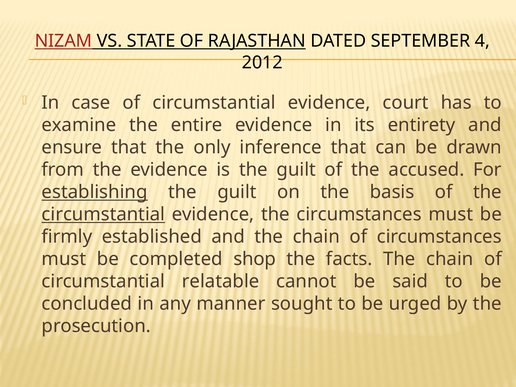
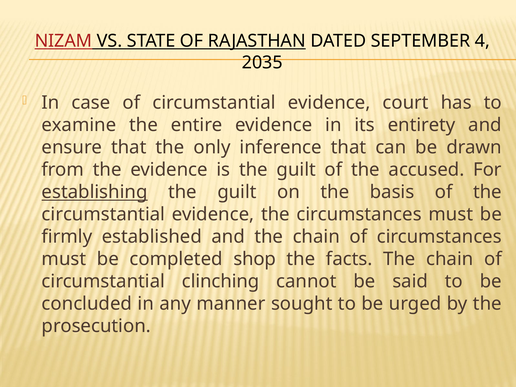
2012: 2012 -> 2035 (262, 63)
circumstantial underline: present -> none (103, 214)
relatable: relatable -> clinching (221, 281)
